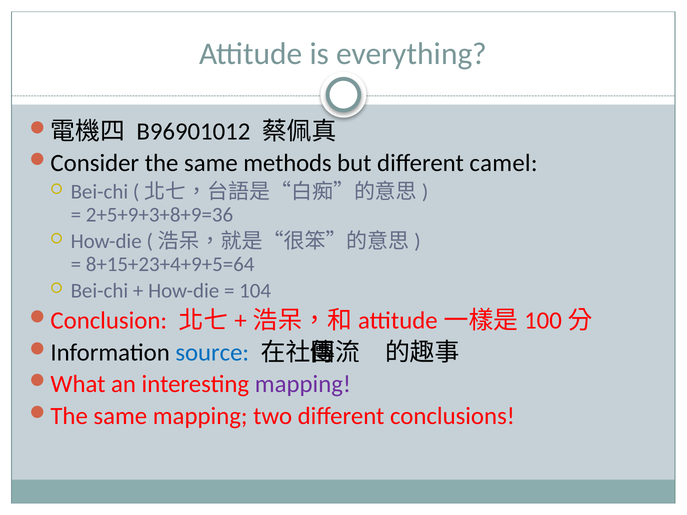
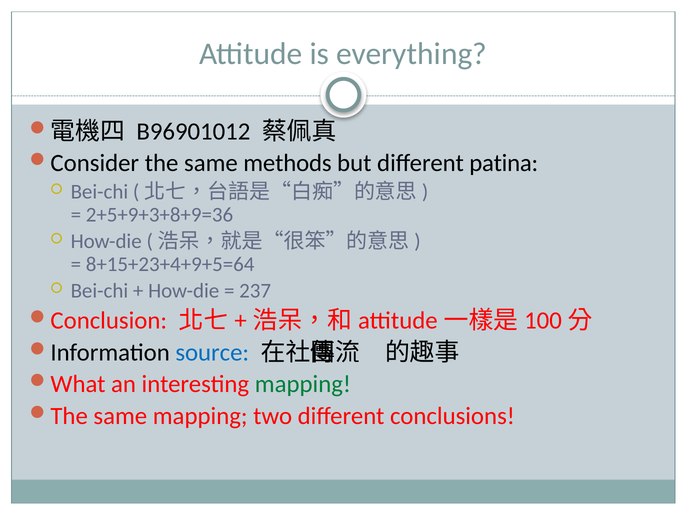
camel: camel -> patina (504, 163)
104: 104 -> 237 (255, 291)
mapping colour: purple -> green (303, 384)
